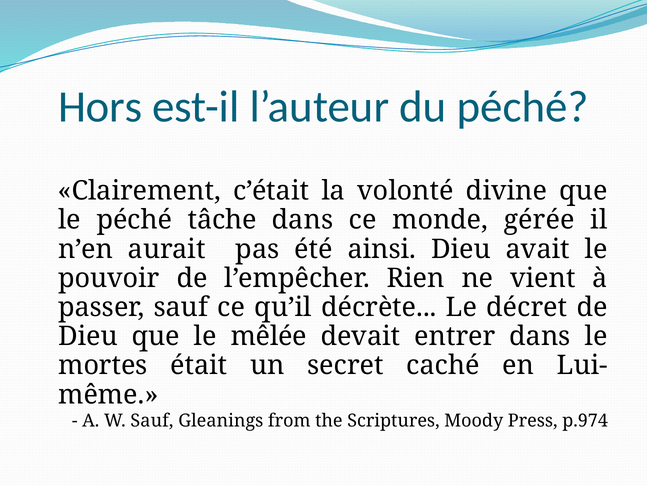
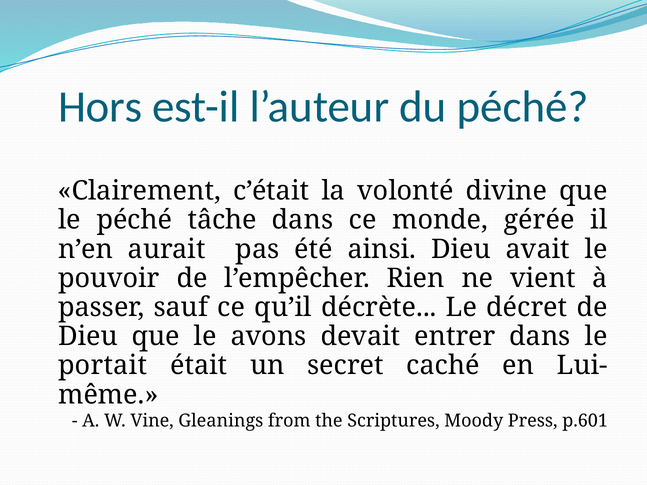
mêlée: mêlée -> avons (269, 337)
mortes: mortes -> portait (103, 366)
W Sauf: Sauf -> Vine (152, 421)
p.974: p.974 -> p.601 (585, 421)
